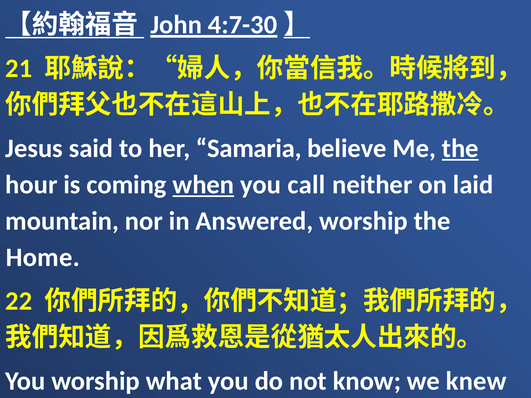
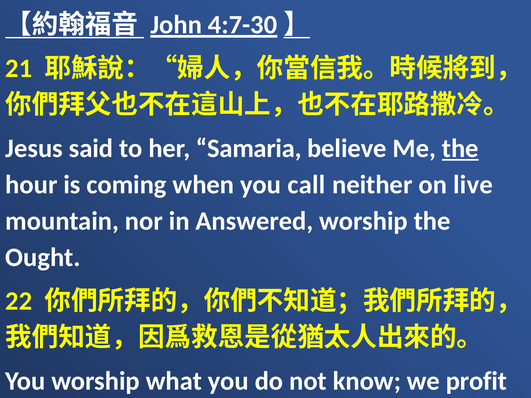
when underline: present -> none (203, 185)
laid: laid -> live (473, 185)
Home: Home -> Ought (43, 258)
knew: knew -> profit (476, 381)
